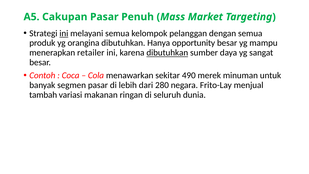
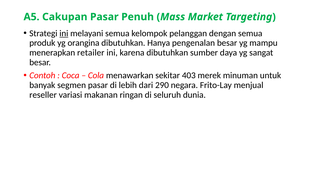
opportunity: opportunity -> pengenalan (194, 43)
dibutuhkan underline: present -> none (167, 53)
490: 490 -> 403 (189, 75)
280: 280 -> 290 (162, 85)
tambah: tambah -> reseller (43, 95)
